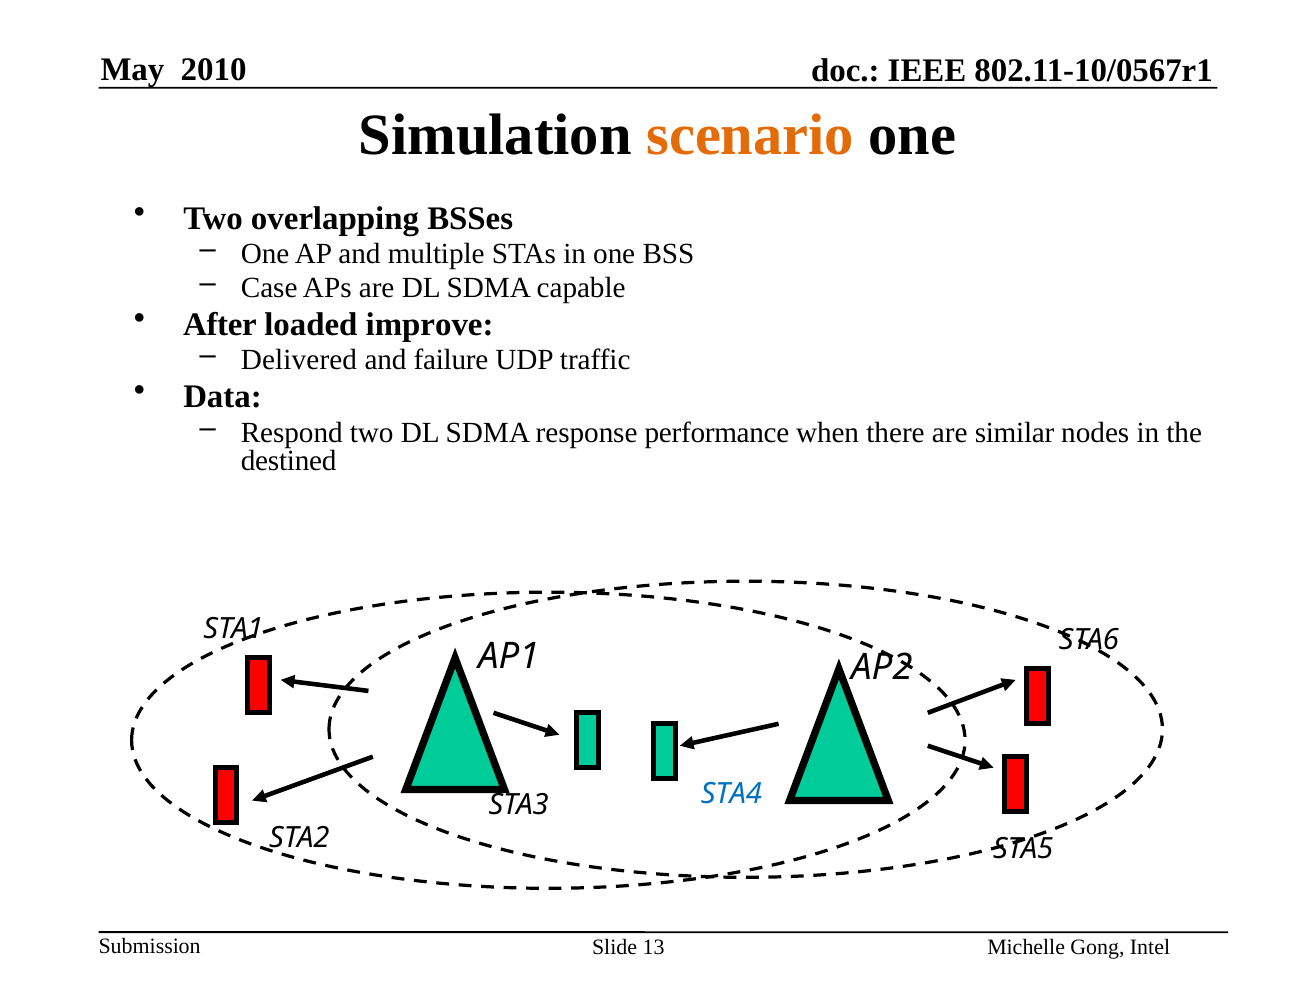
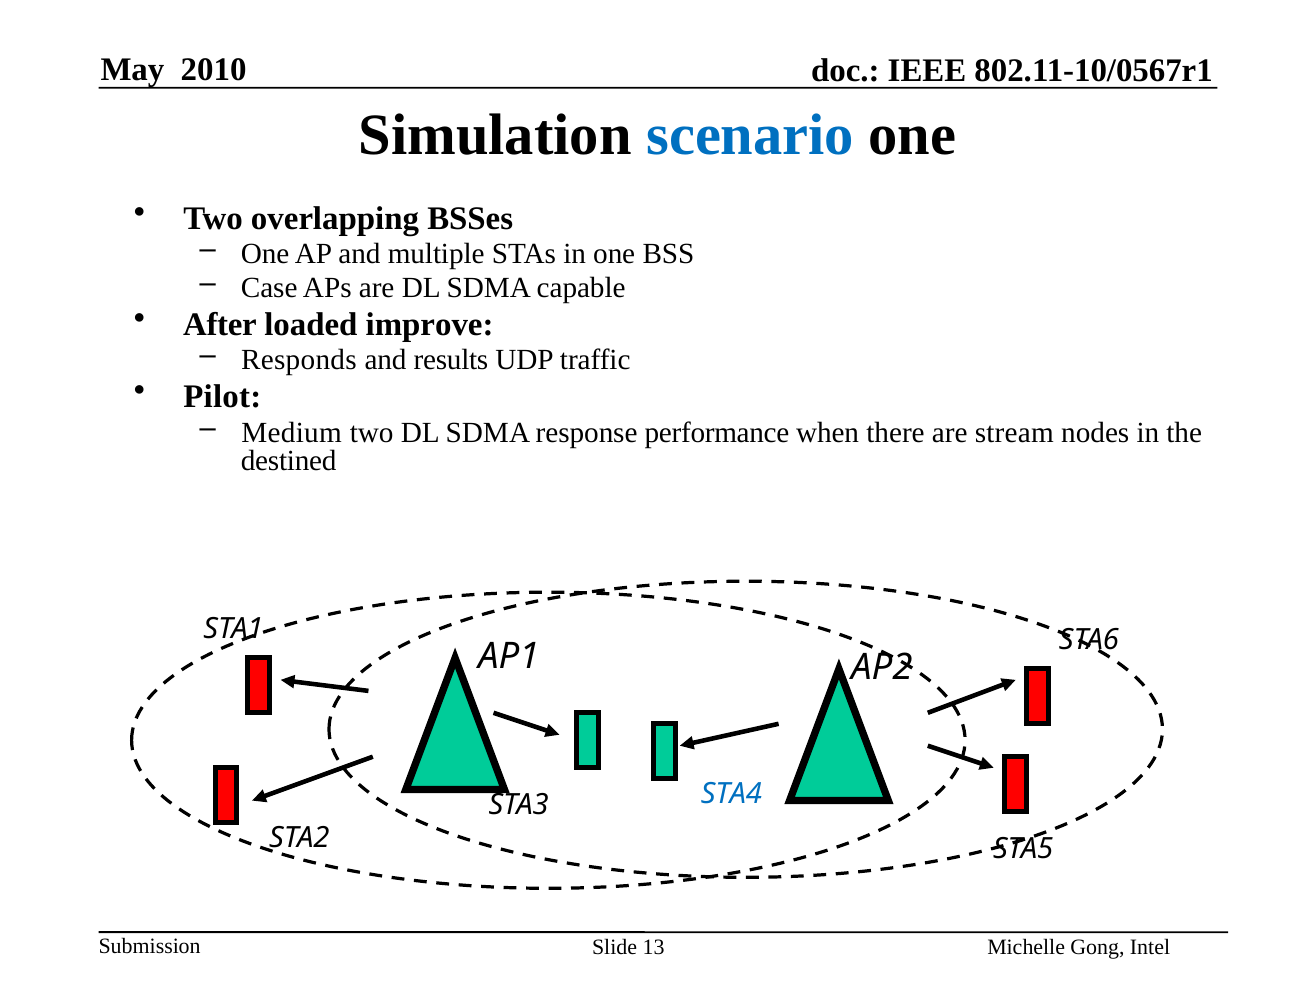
scenario colour: orange -> blue (750, 136)
Delivered: Delivered -> Responds (299, 360)
failure: failure -> results (451, 360)
Data: Data -> Pilot (222, 397)
Respond: Respond -> Medium (292, 432)
similar: similar -> stream (1014, 432)
